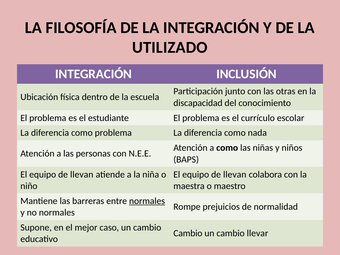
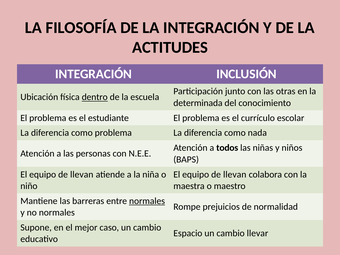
UTILIZADO: UTILIZADO -> ACTITUDES (170, 47)
dentro underline: none -> present (95, 97)
discapacidad: discapacidad -> determinada (198, 103)
a como: como -> todos (227, 148)
Cambio: Cambio -> Espacio (188, 233)
